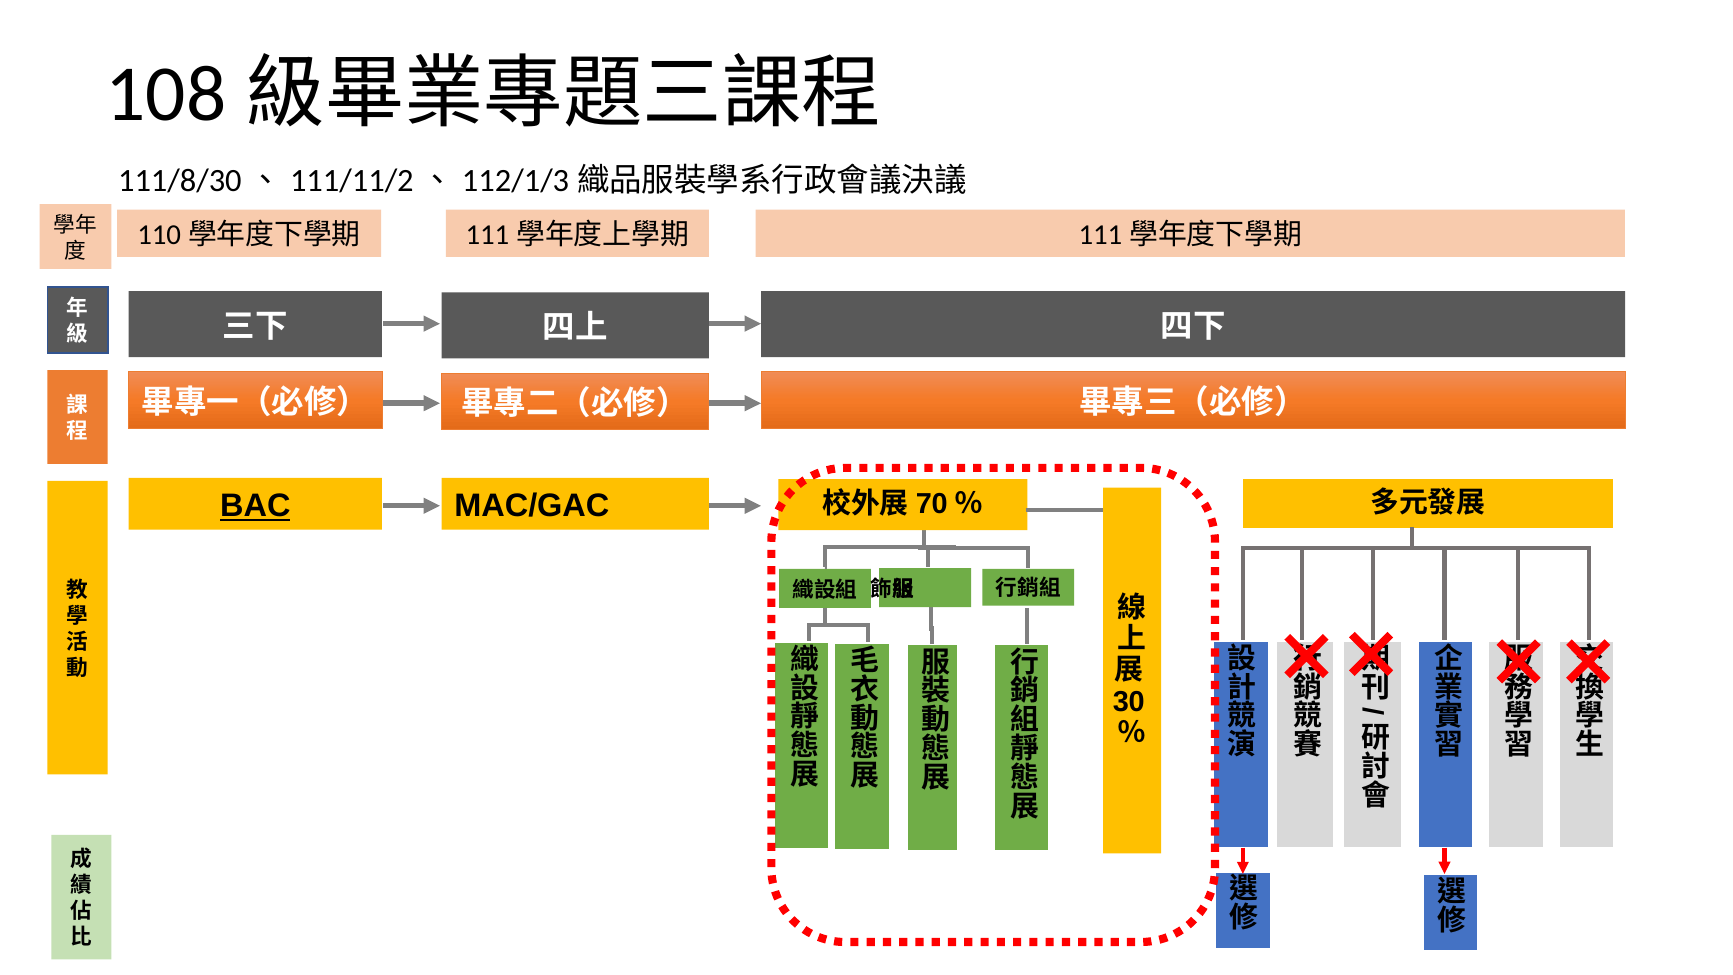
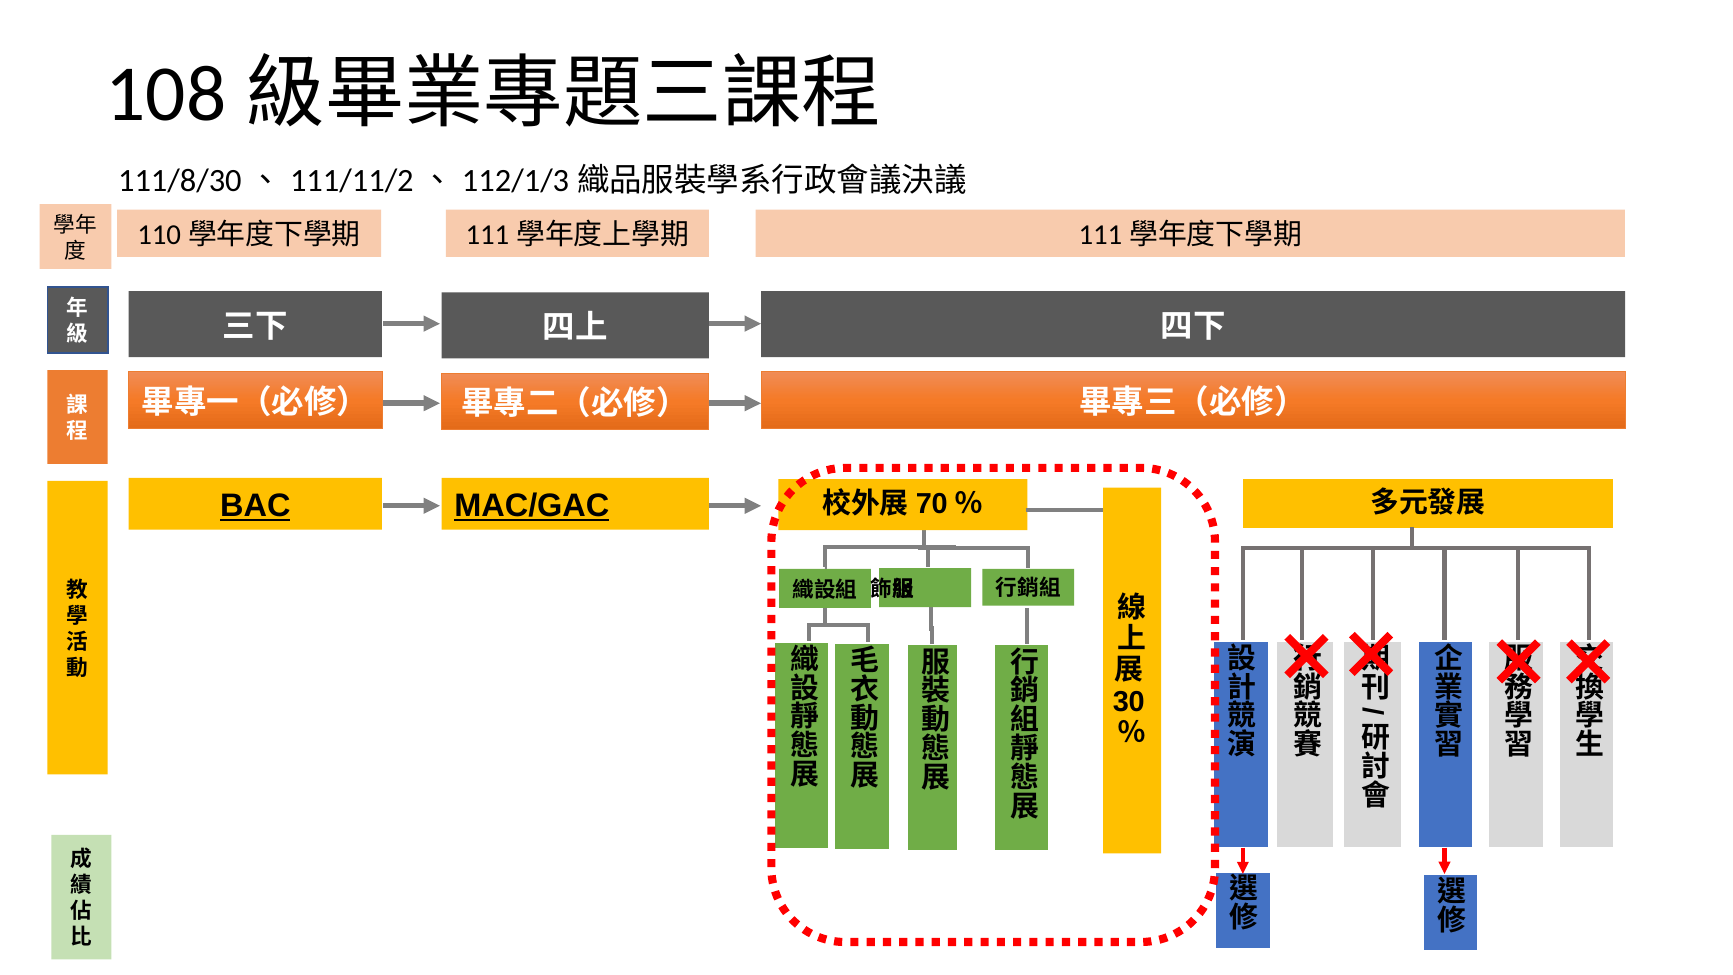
MAC/GAC underline: none -> present (532, 506)
